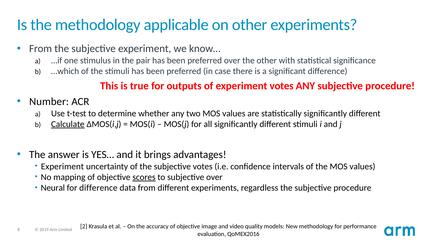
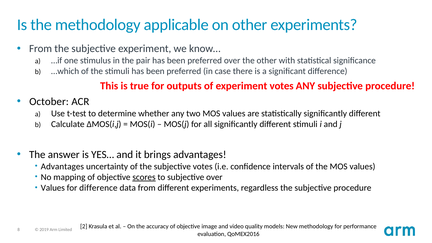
Number: Number -> October (49, 102)
Calculate underline: present -> none (68, 124)
Experiment: Experiment -> Advantages (62, 166)
Neural: Neural -> Values (53, 188)
